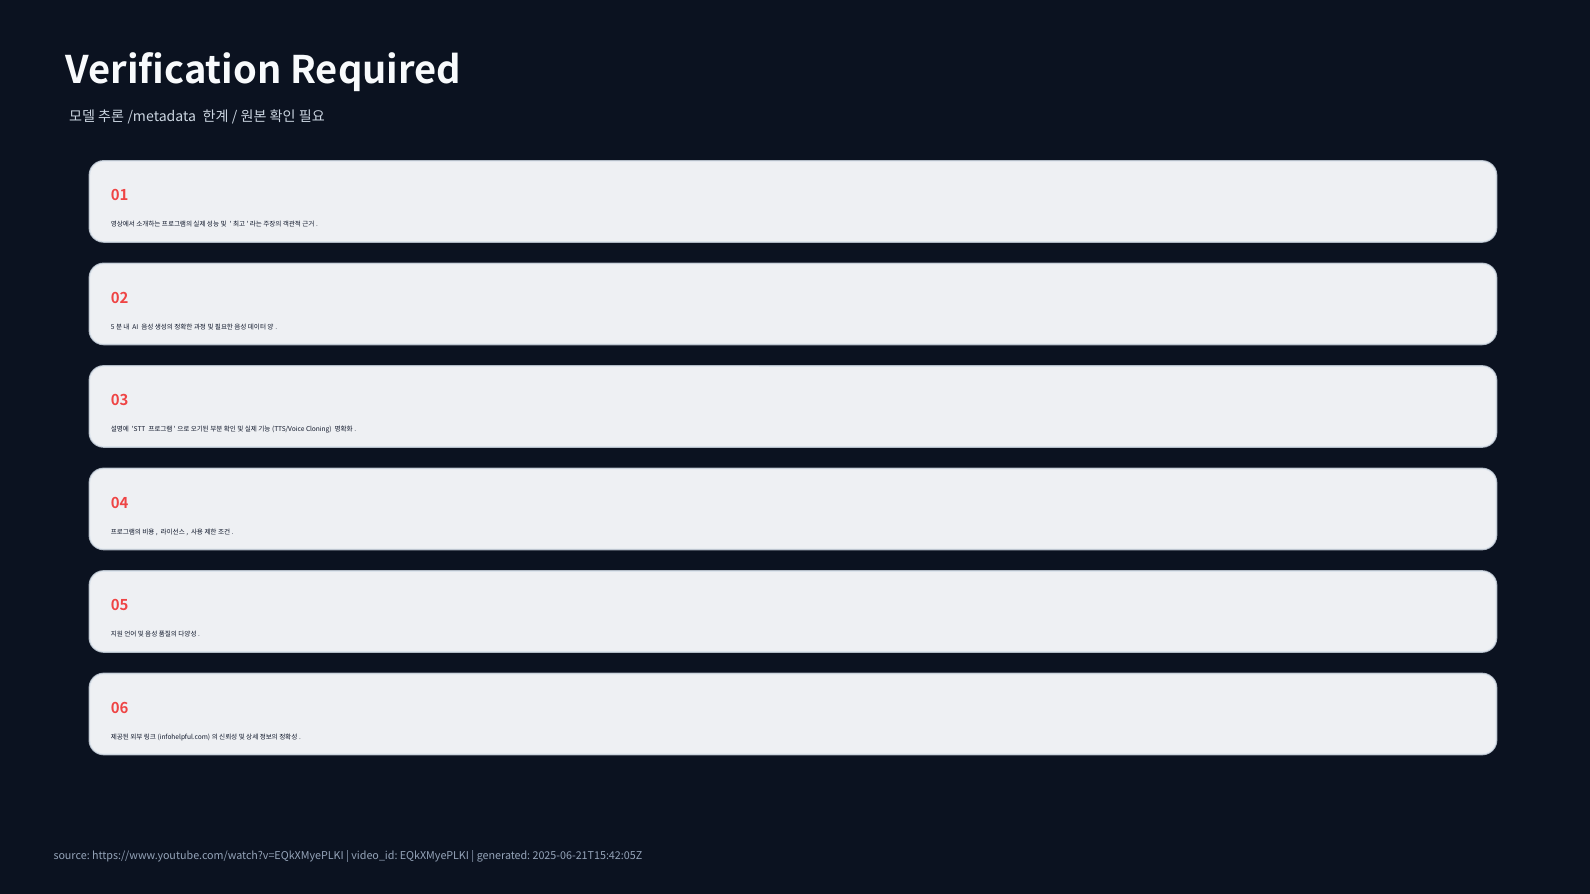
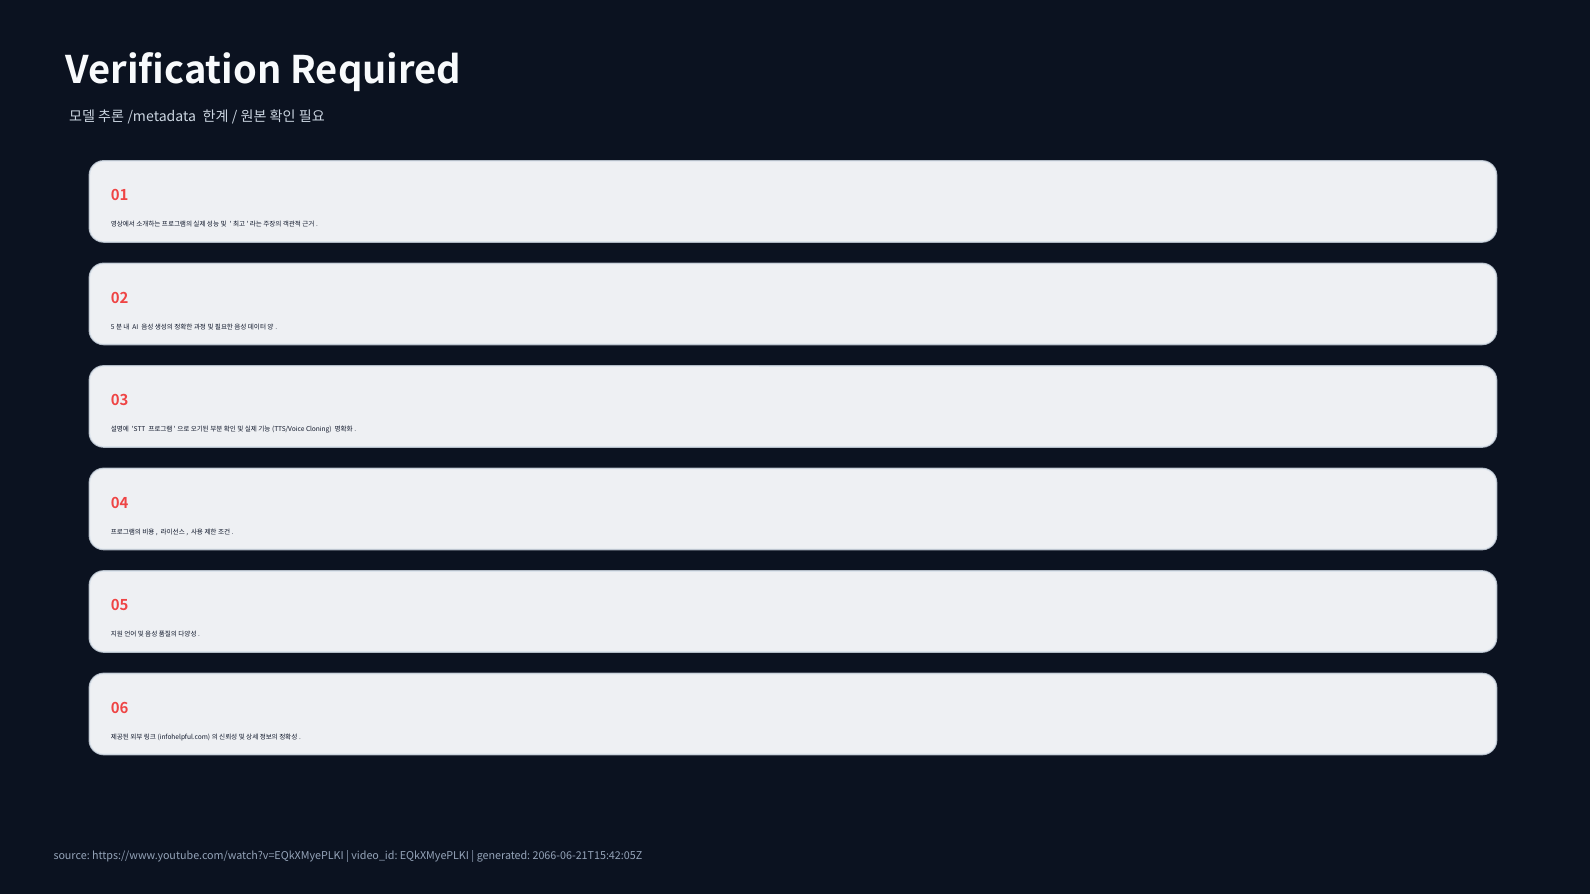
2025-06-21T15:42:05Z: 2025-06-21T15:42:05Z -> 2066-06-21T15:42:05Z (587, 856)
